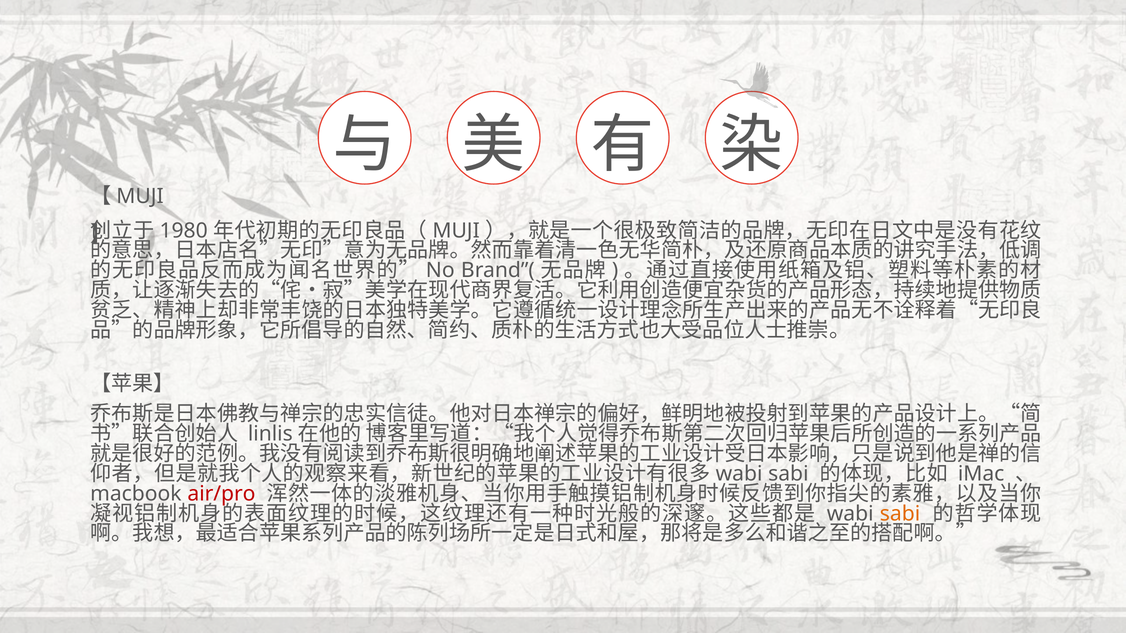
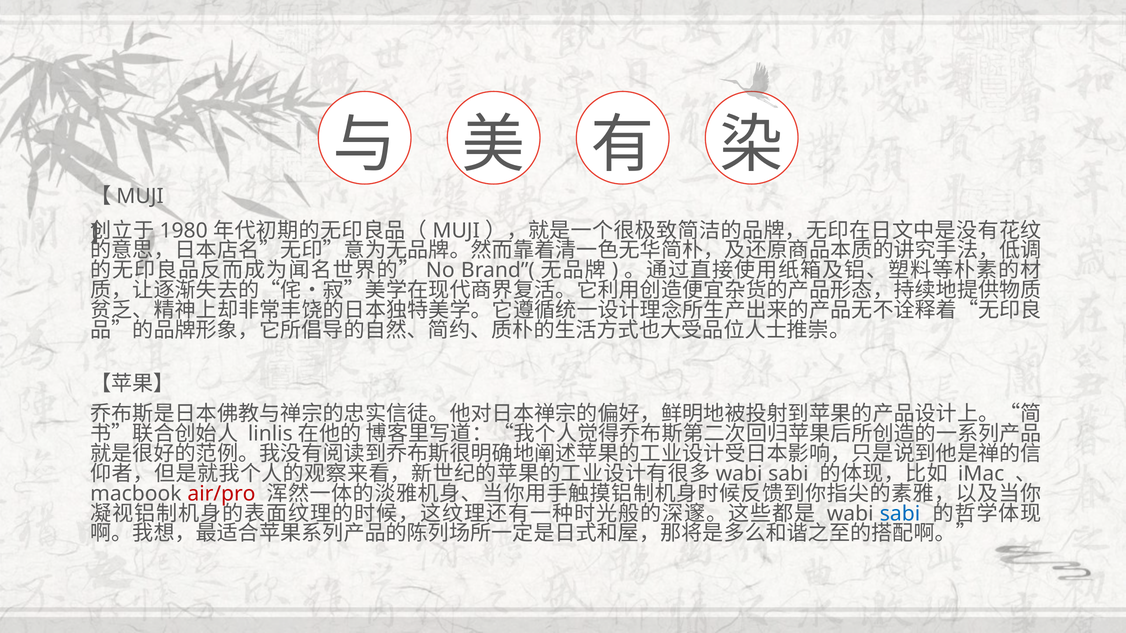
sabi colour: orange -> blue (900, 514)
